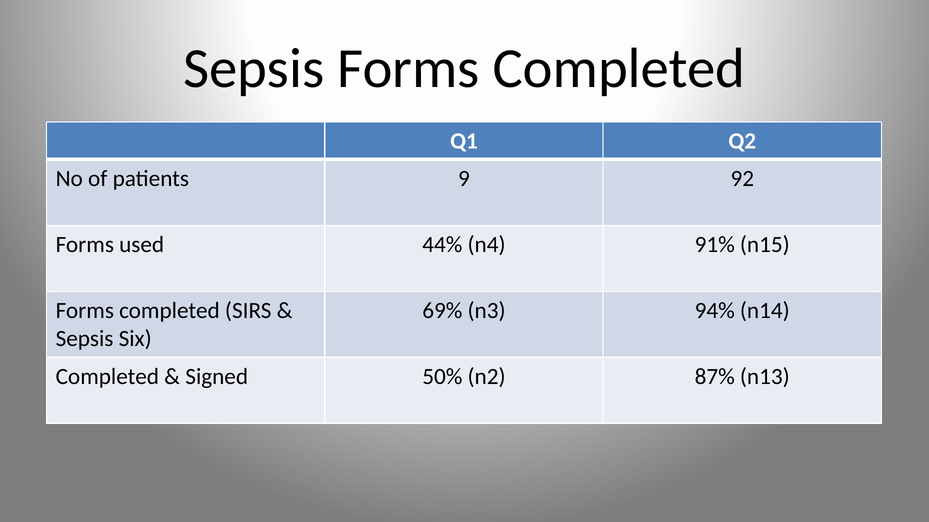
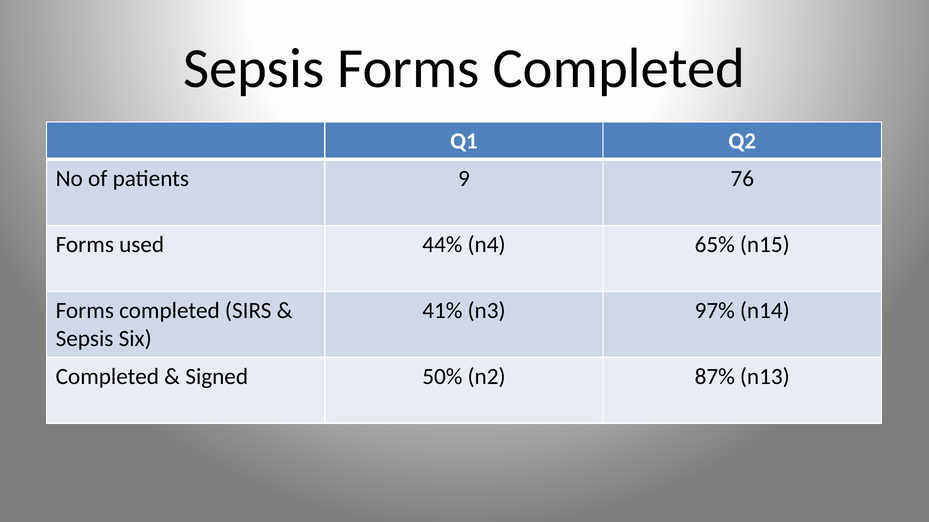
92: 92 -> 76 (742, 179)
91%: 91% -> 65% (715, 245)
69%: 69% -> 41% (442, 311)
94%: 94% -> 97% (715, 311)
